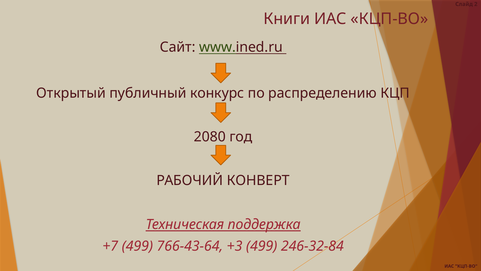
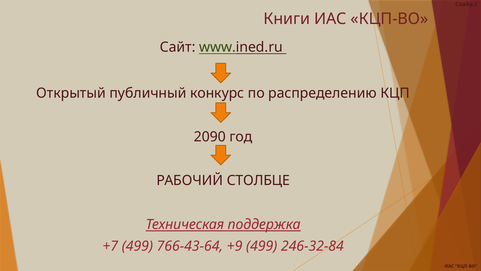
2080: 2080 -> 2090 (210, 137)
КОНВЕРТ: КОНВЕРТ -> СТОЛБЦЕ (258, 180)
+3: +3 -> +9 (235, 246)
